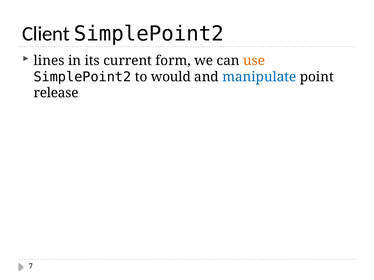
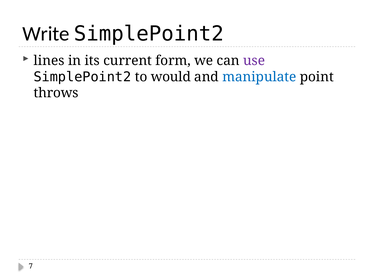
Client: Client -> Write (46, 34)
use colour: orange -> purple (254, 61)
release: release -> throws (56, 93)
